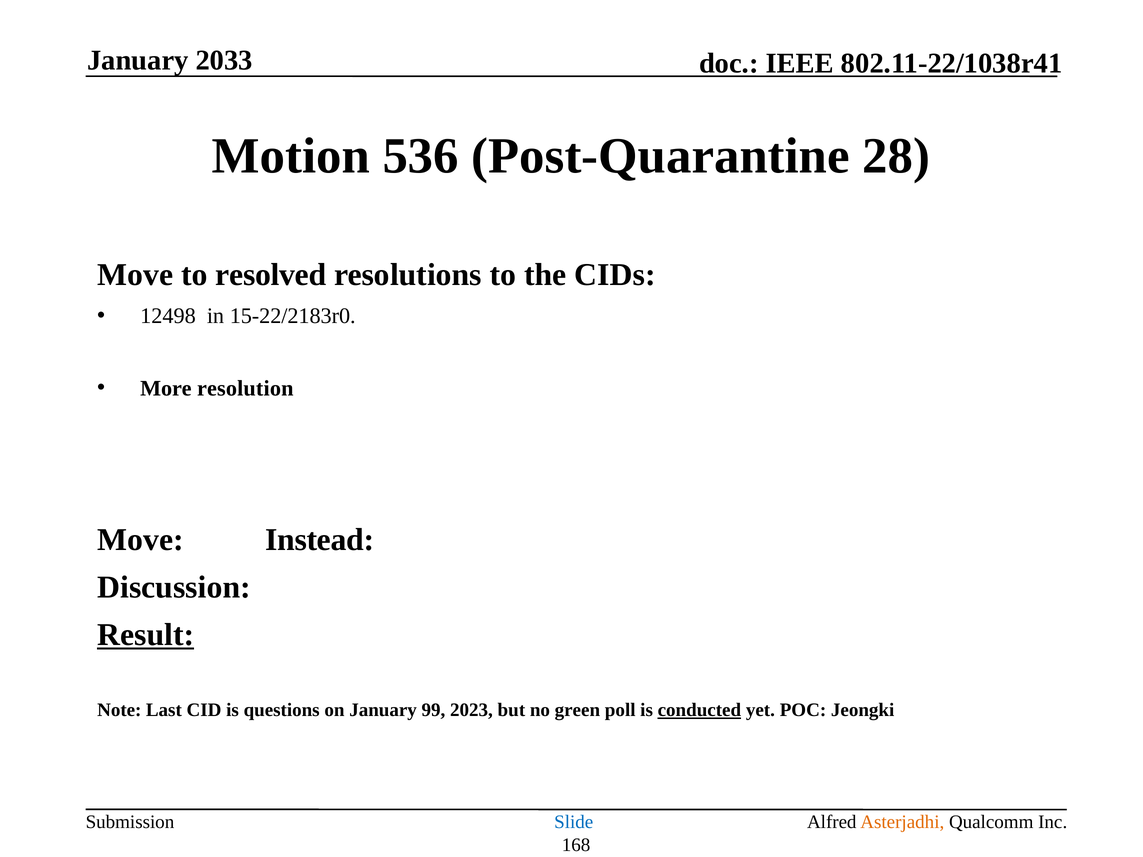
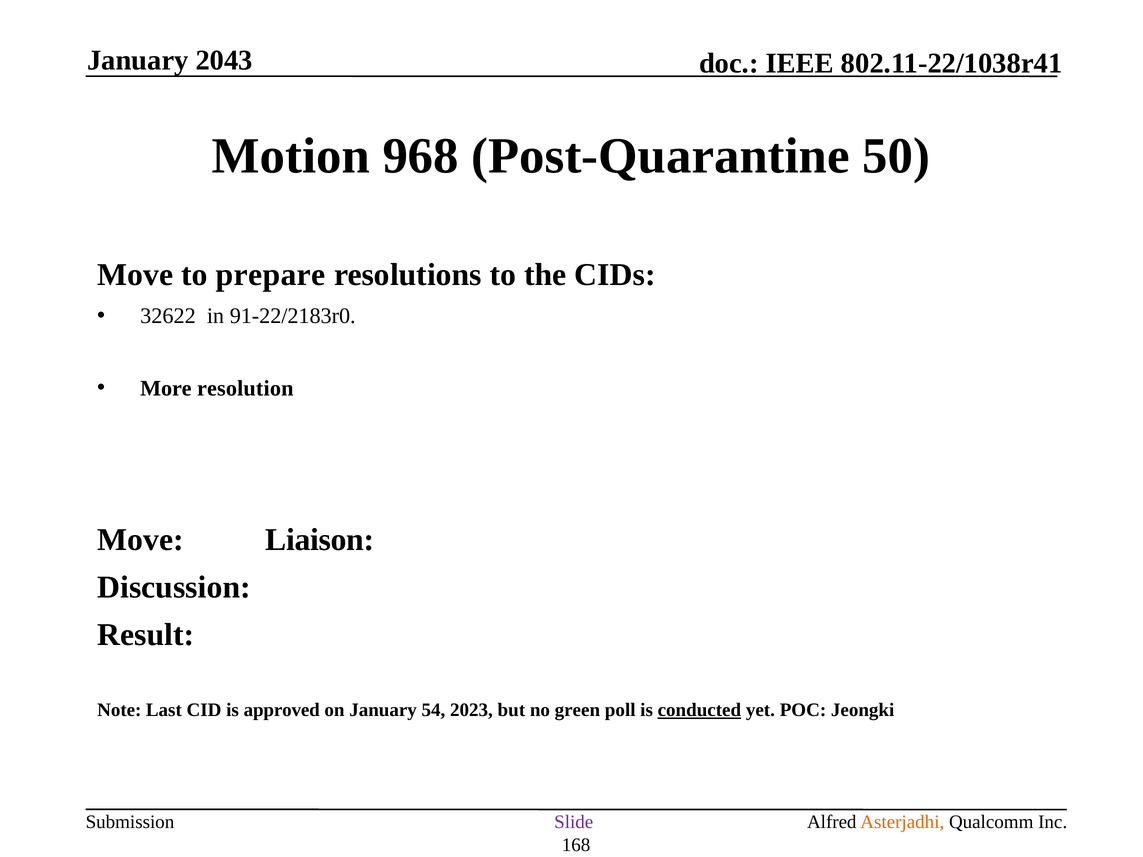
2033: 2033 -> 2043 (224, 61)
536: 536 -> 968 (421, 156)
28: 28 -> 50 (896, 156)
resolved: resolved -> prepare (271, 275)
12498: 12498 -> 32622 (168, 316)
15-22/2183r0: 15-22/2183r0 -> 91-22/2183r0 (293, 316)
Instead: Instead -> Liaison (320, 540)
Result underline: present -> none (146, 635)
questions: questions -> approved (282, 710)
99: 99 -> 54 (433, 710)
Slide colour: blue -> purple (574, 822)
